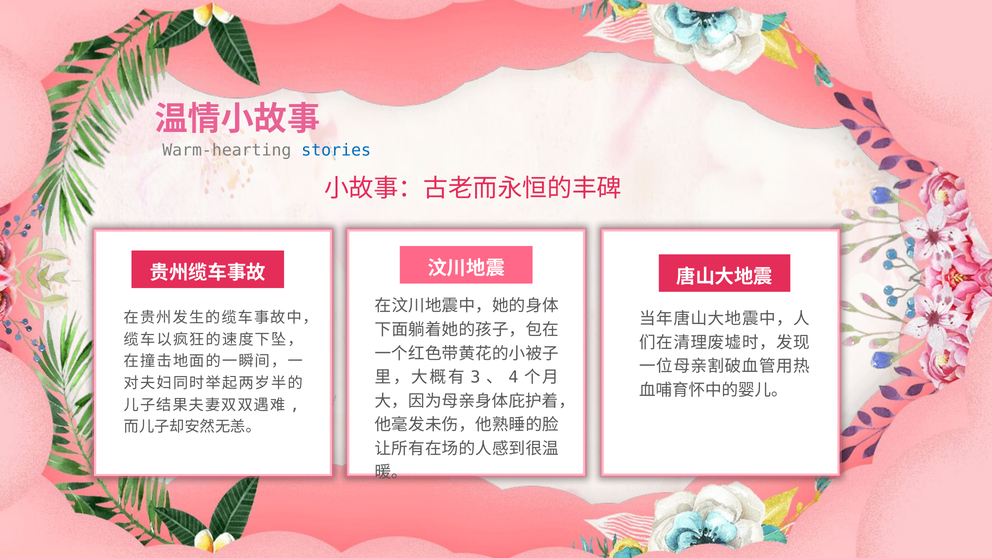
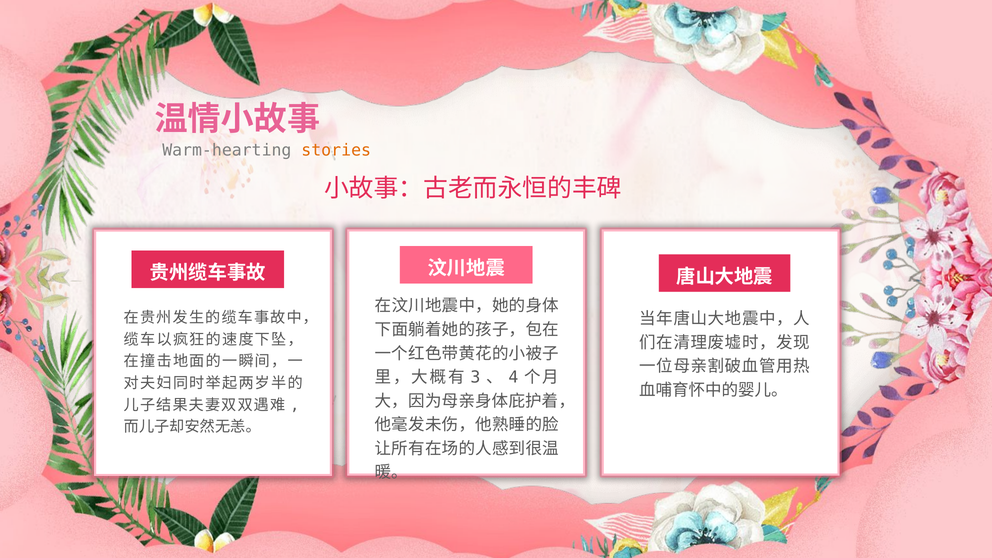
stories colour: blue -> orange (336, 150)
